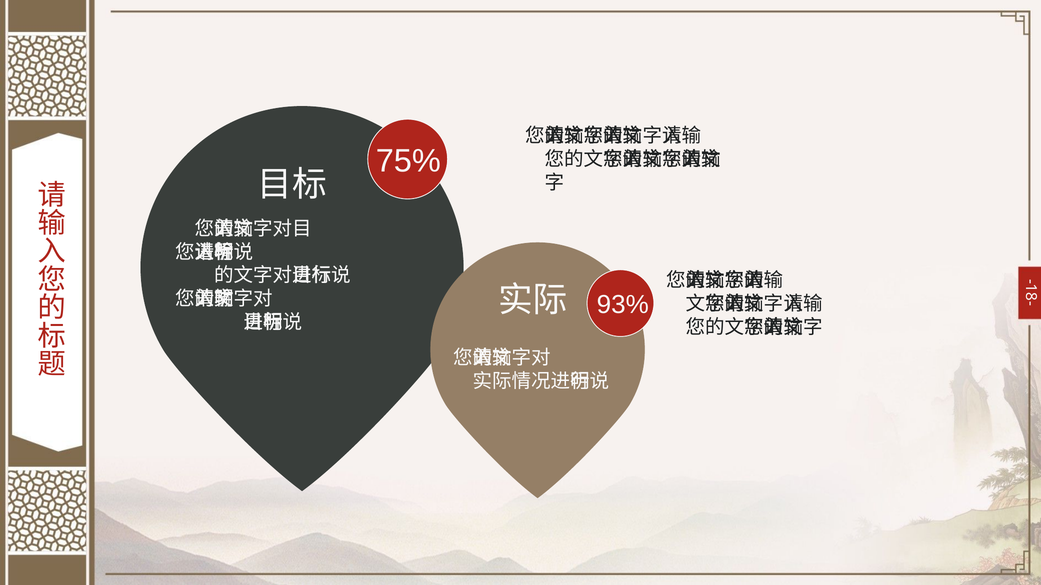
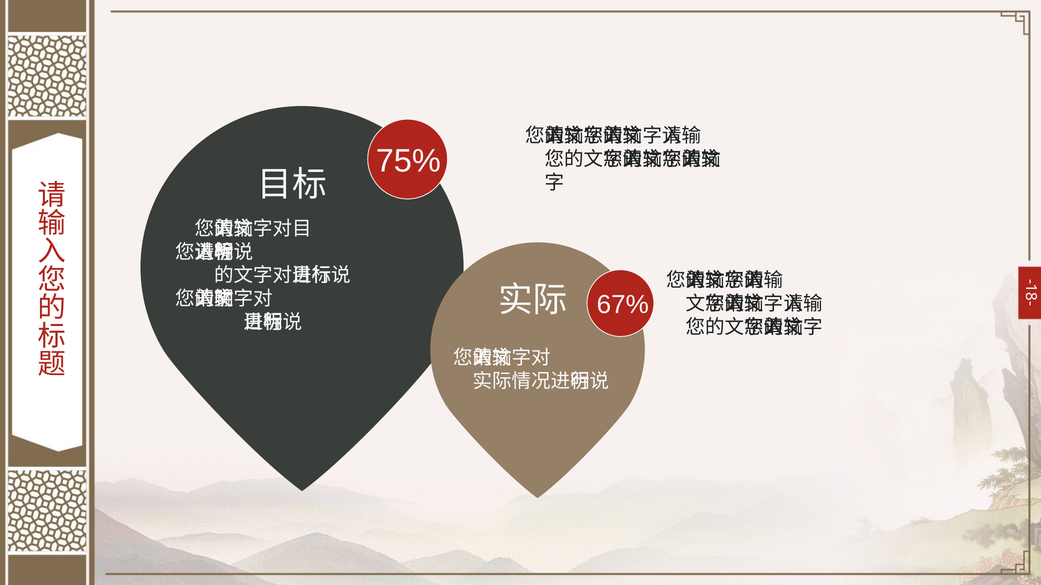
93%: 93% -> 67% (623, 305)
